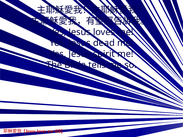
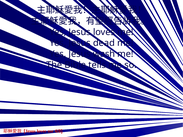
spirit: spirit -> wash (104, 54)
